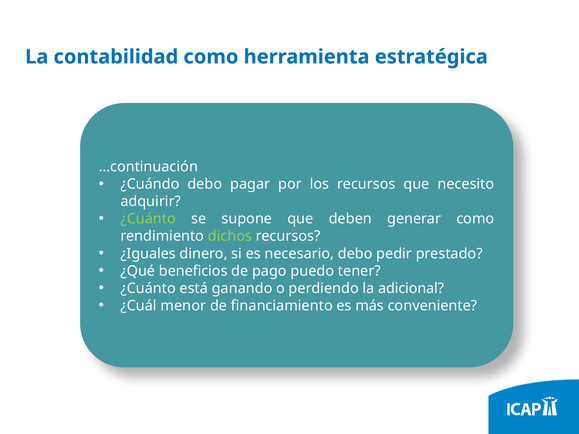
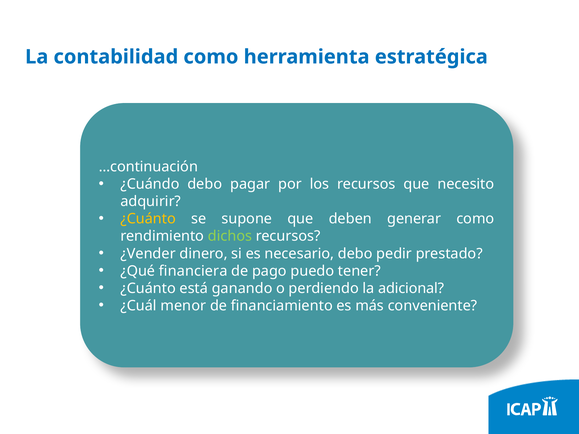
¿Cuánto colour: light green -> yellow (148, 219)
¿Iguales: ¿Iguales -> ¿Vender (148, 254)
beneficios: beneficios -> financiera (193, 271)
